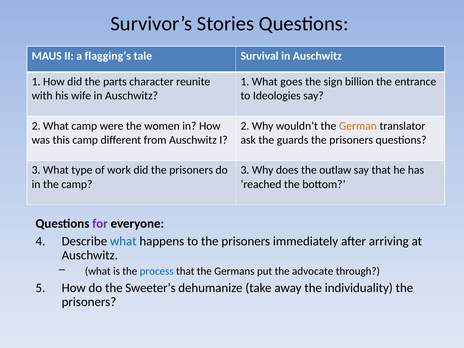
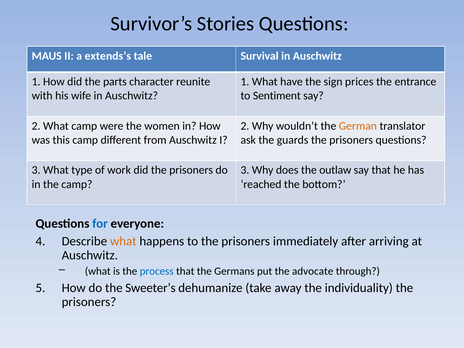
flagging’s: flagging’s -> extends’s (108, 56)
goes: goes -> have (291, 82)
billion: billion -> prices (359, 82)
Ideologies: Ideologies -> Sentiment (277, 96)
for colour: purple -> blue (100, 224)
what colour: blue -> orange (123, 241)
